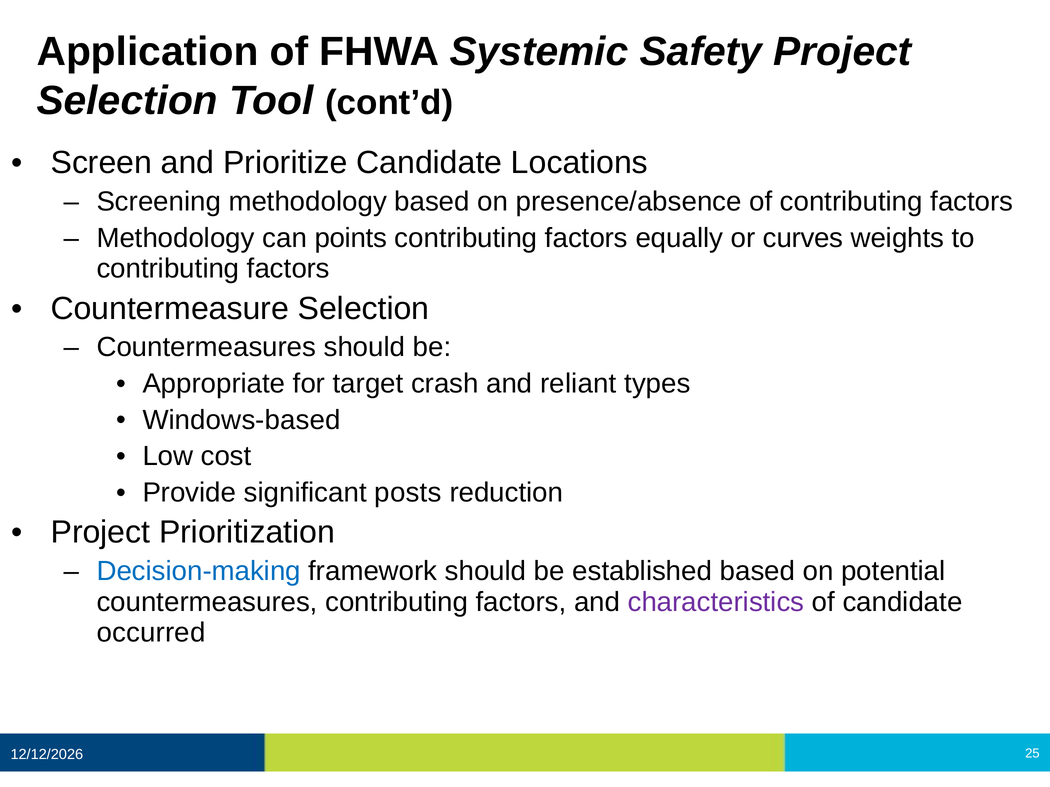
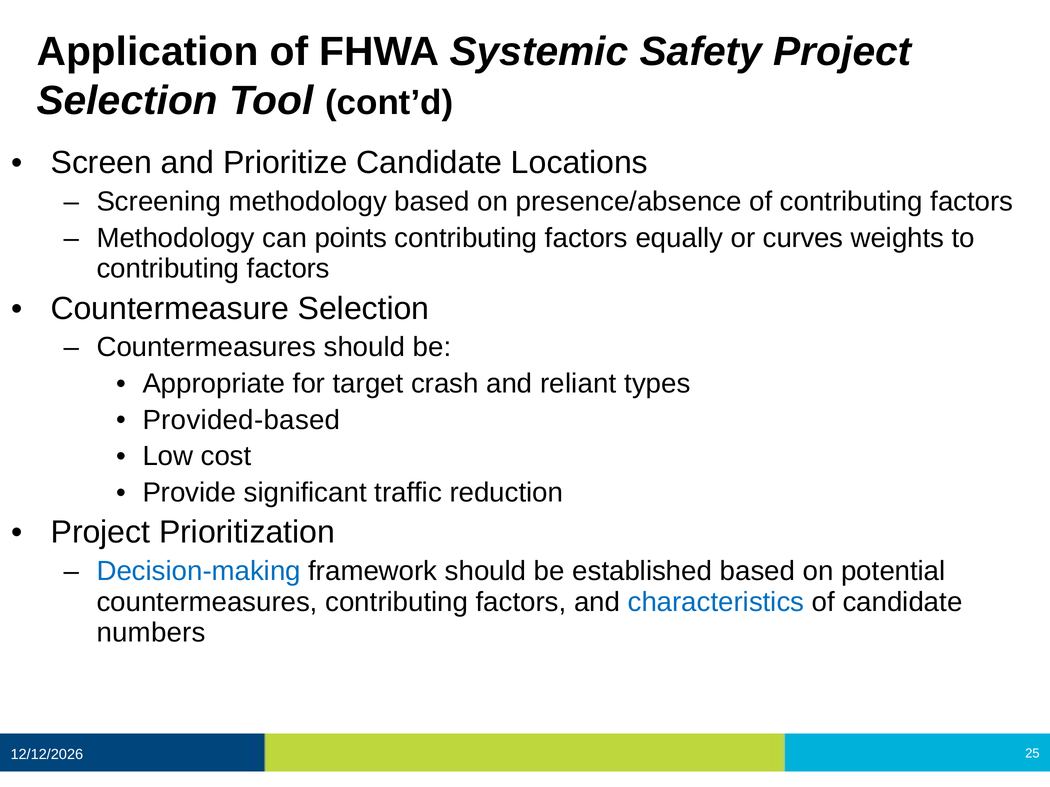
Windows-based: Windows-based -> Provided-based (241, 420)
posts: posts -> traffic (408, 493)
characteristics colour: purple -> blue (716, 602)
occurred: occurred -> numbers (151, 633)
